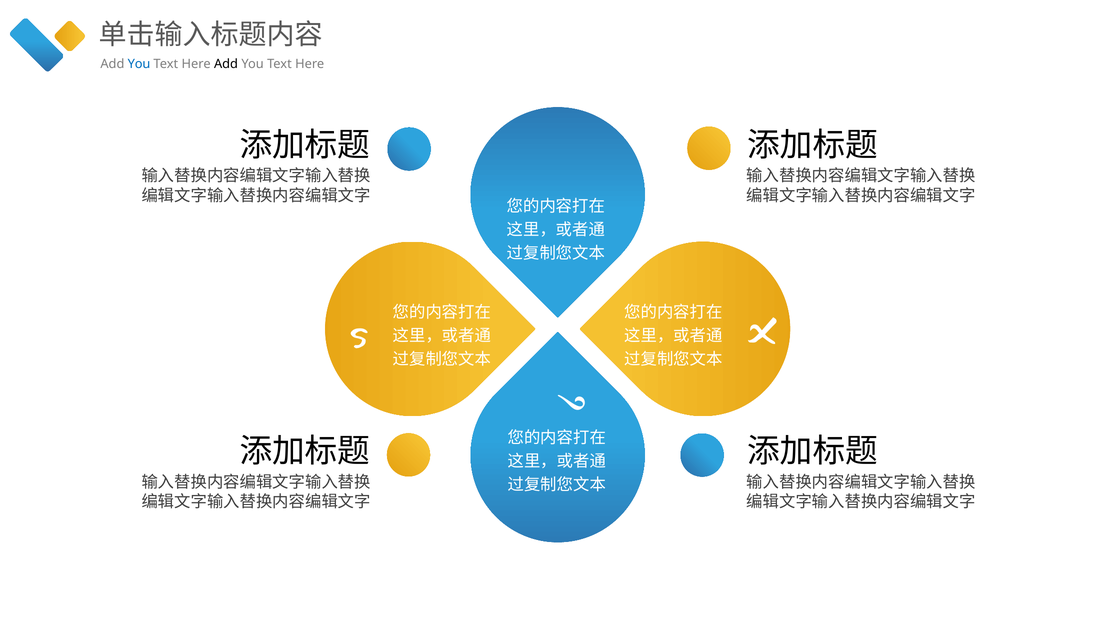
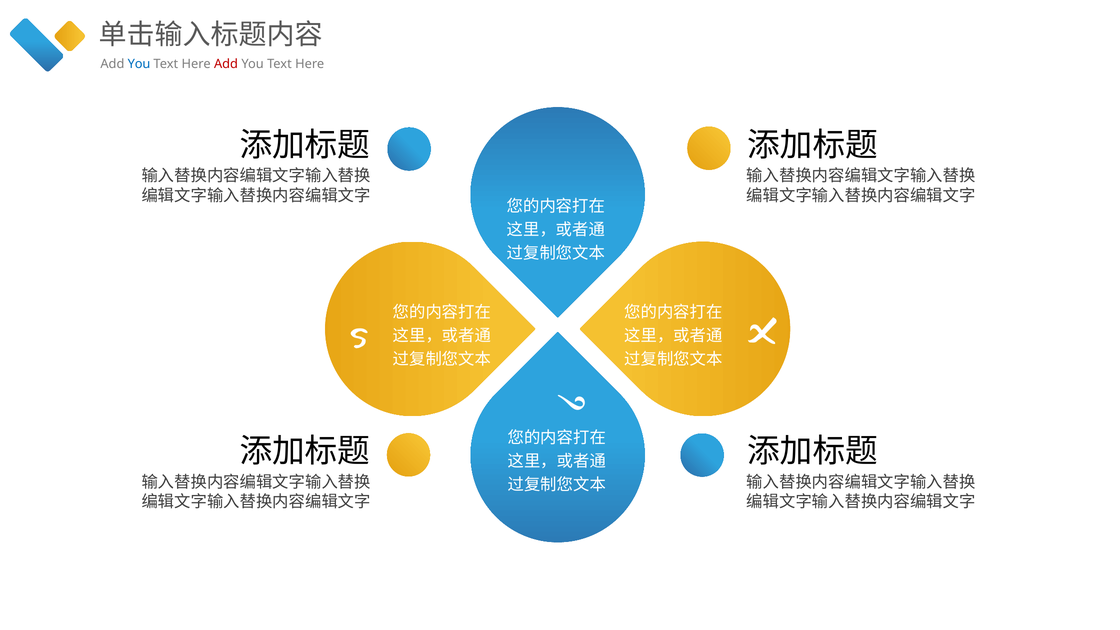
Add colour: black -> red (226, 64)
